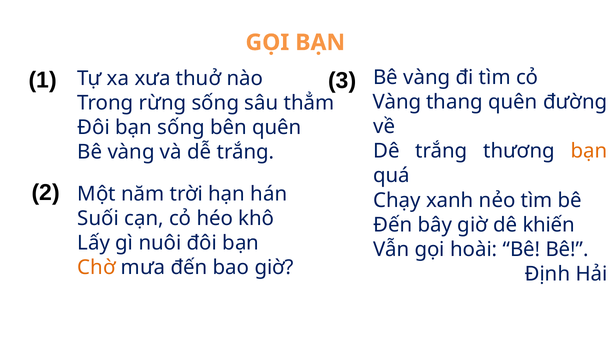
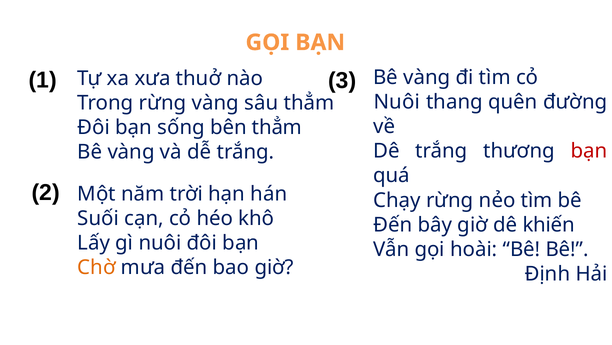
Vàng: Vàng -> Nuôi (397, 102)
rừng sống: sống -> vàng (215, 103)
bên quên: quên -> thẳm (277, 128)
bạn colour: orange -> red (589, 151)
Chạy xanh: xanh -> rừng (450, 200)
